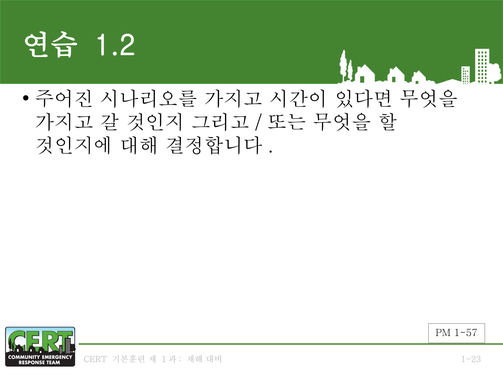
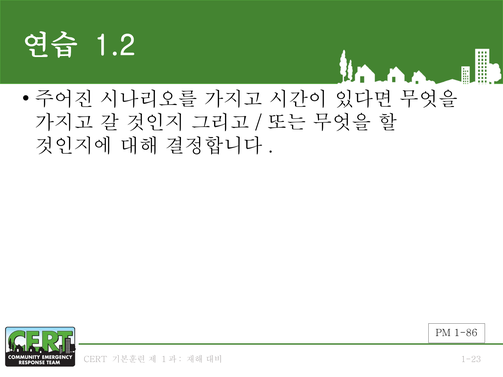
1-57: 1-57 -> 1-86 (466, 333)
